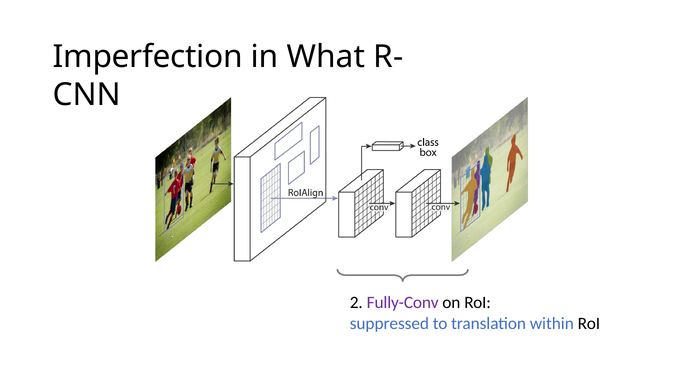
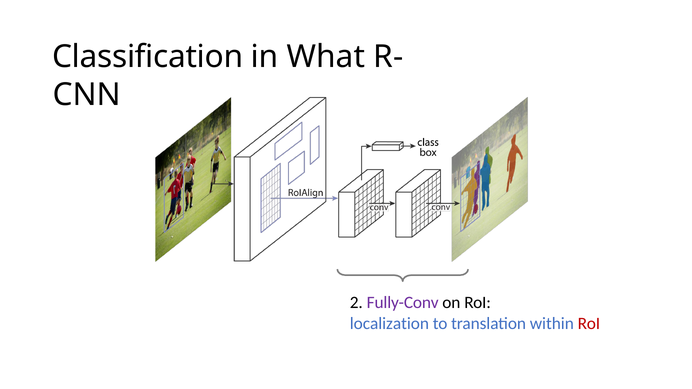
Imperfection: Imperfection -> Classification (148, 57)
suppressed: suppressed -> localization (389, 324)
RoI colour: black -> red (589, 324)
